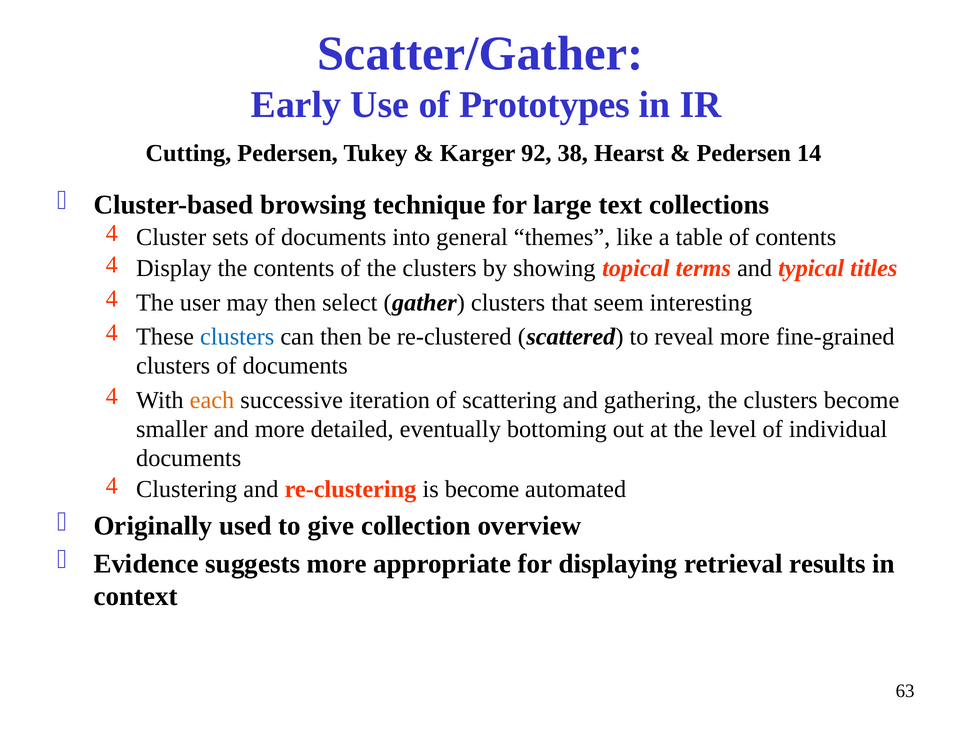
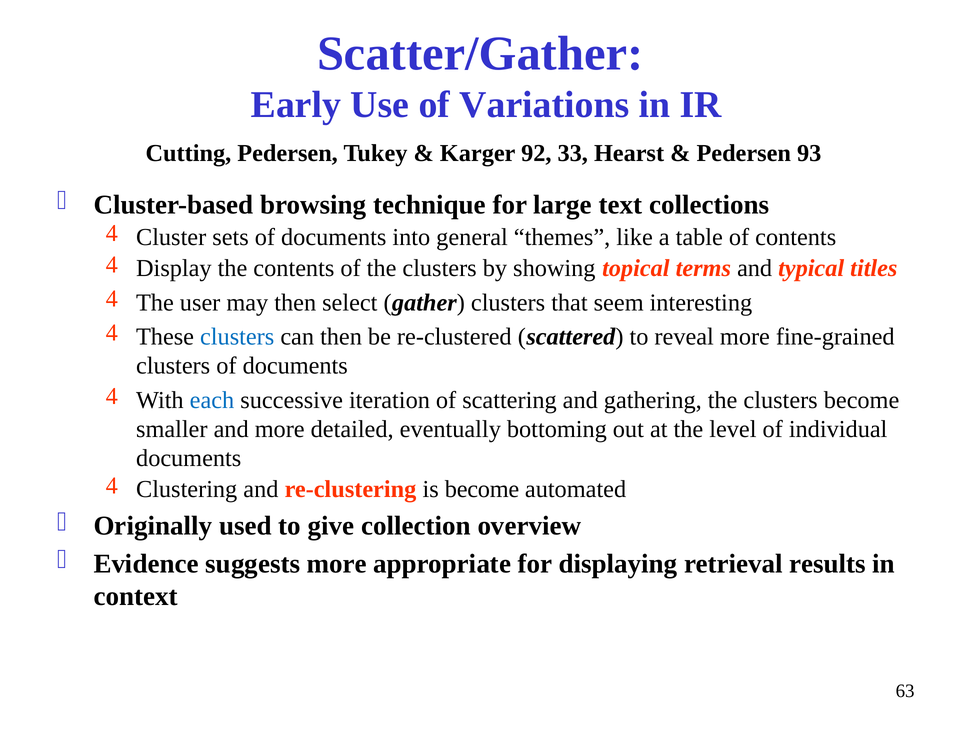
Prototypes: Prototypes -> Variations (544, 105)
38: 38 -> 33 (573, 153)
14: 14 -> 93 (809, 153)
each colour: orange -> blue (212, 400)
